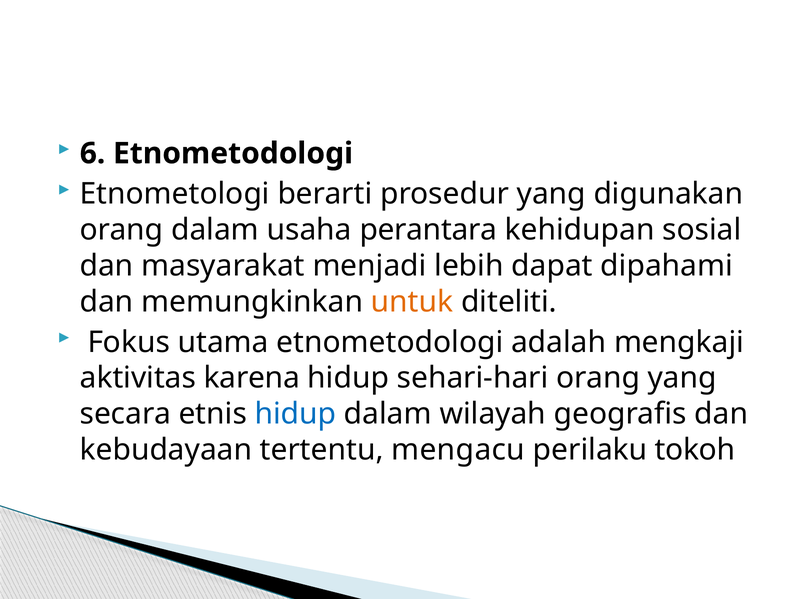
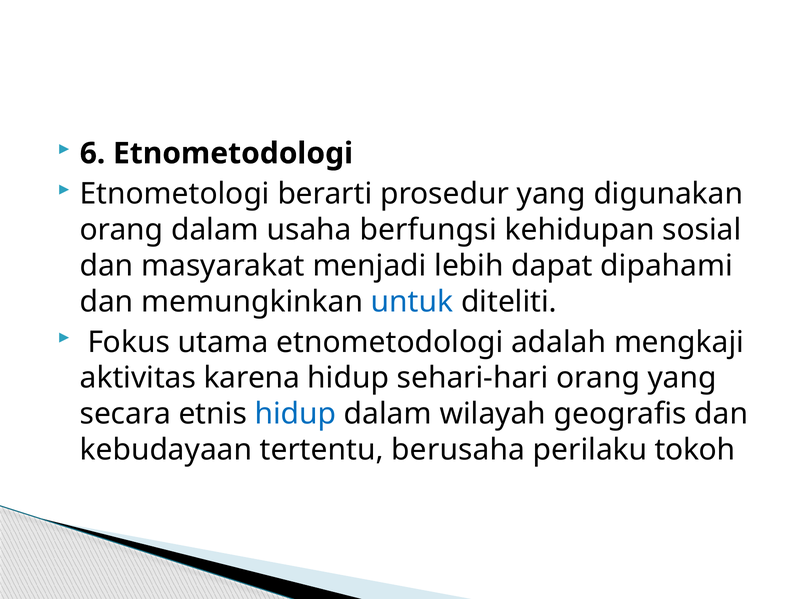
perantara: perantara -> berfungsi (428, 230)
untuk colour: orange -> blue (412, 302)
mengacu: mengacu -> berusaha (458, 450)
